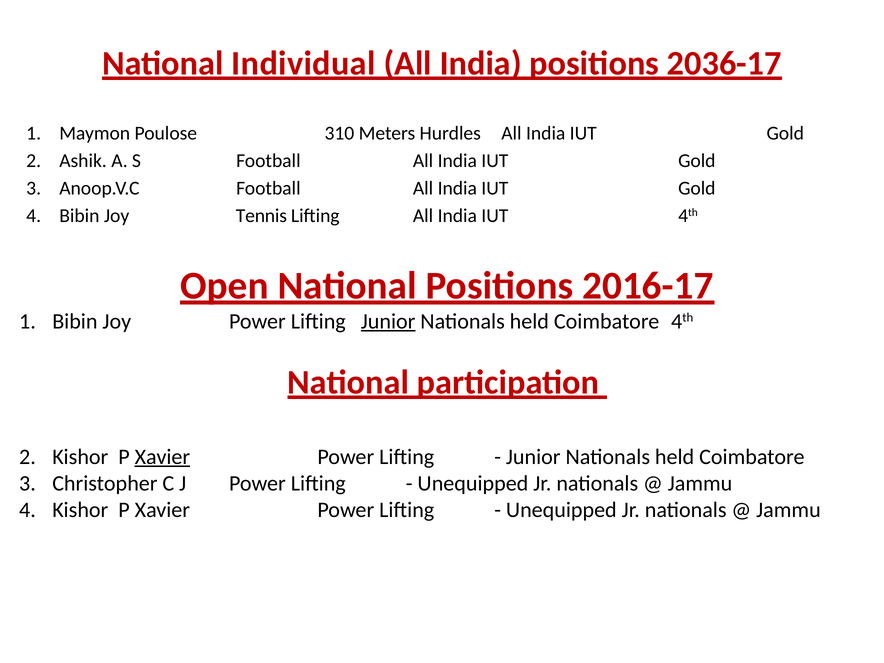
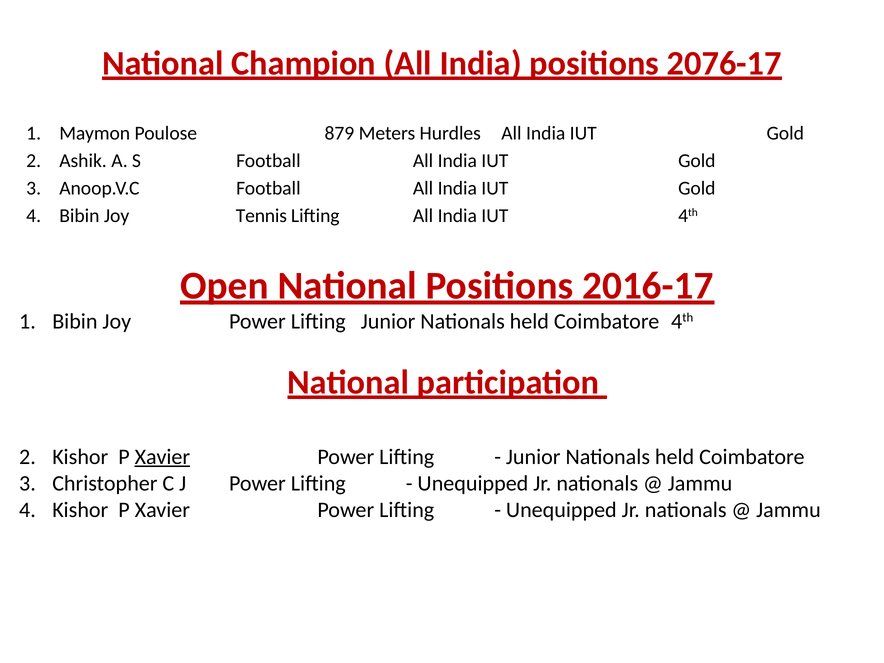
Individual: Individual -> Champion (304, 64)
2036-17: 2036-17 -> 2076-17 (724, 64)
310: 310 -> 879 (339, 133)
Junior underline: present -> none (388, 321)
